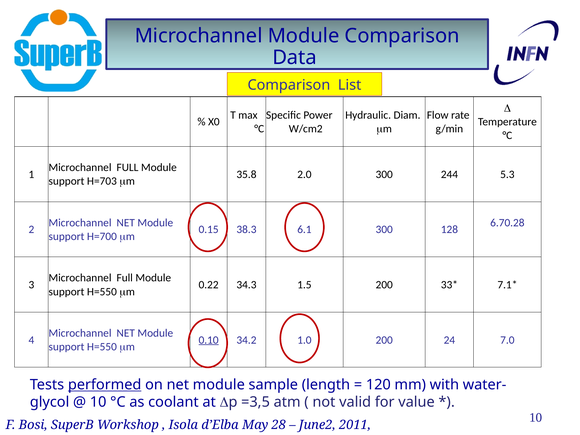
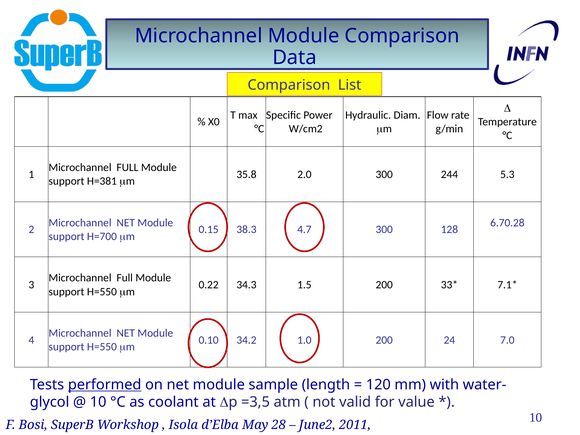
H=703: H=703 -> H=381 (102, 181)
6.1: 6.1 -> 4.7 (304, 230)
0.10 underline: present -> none (209, 340)
